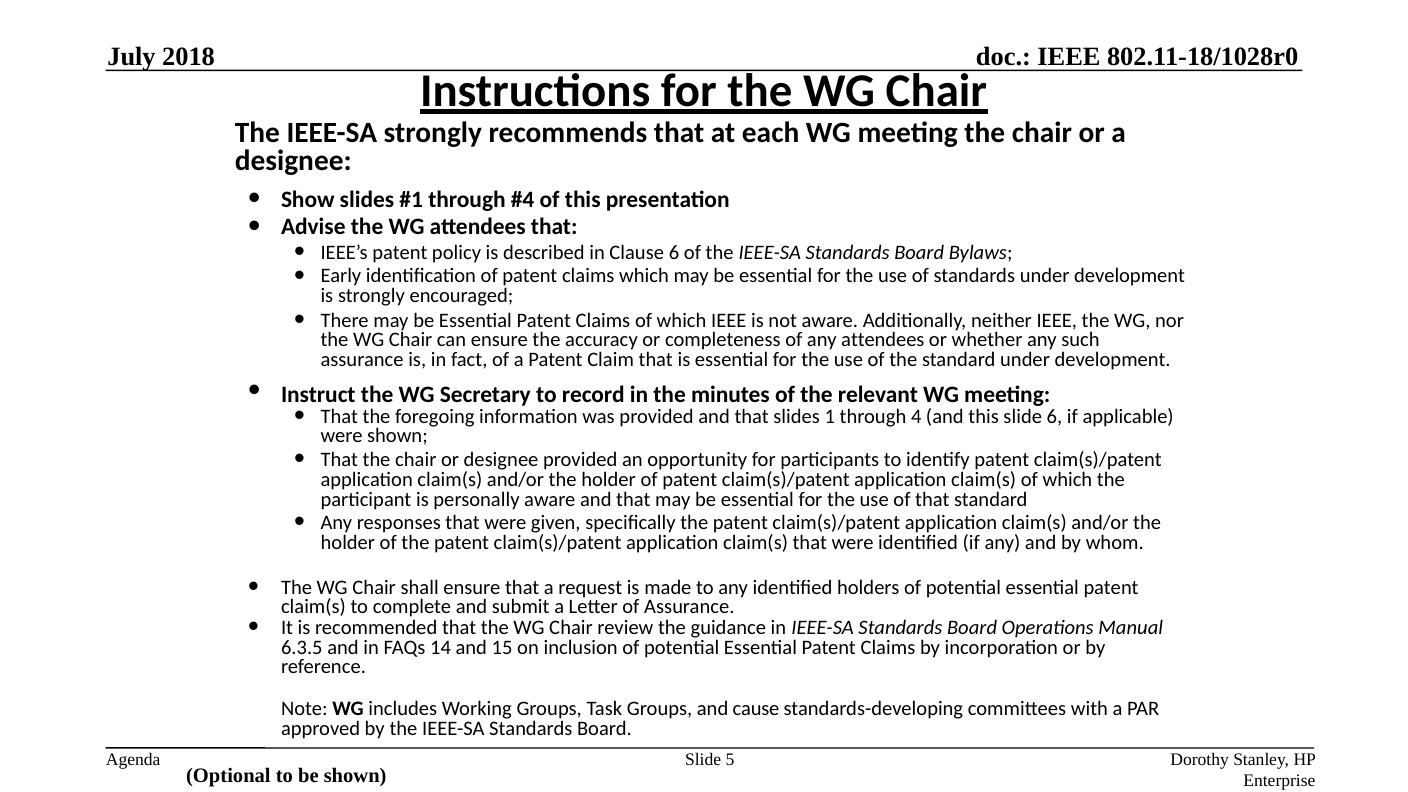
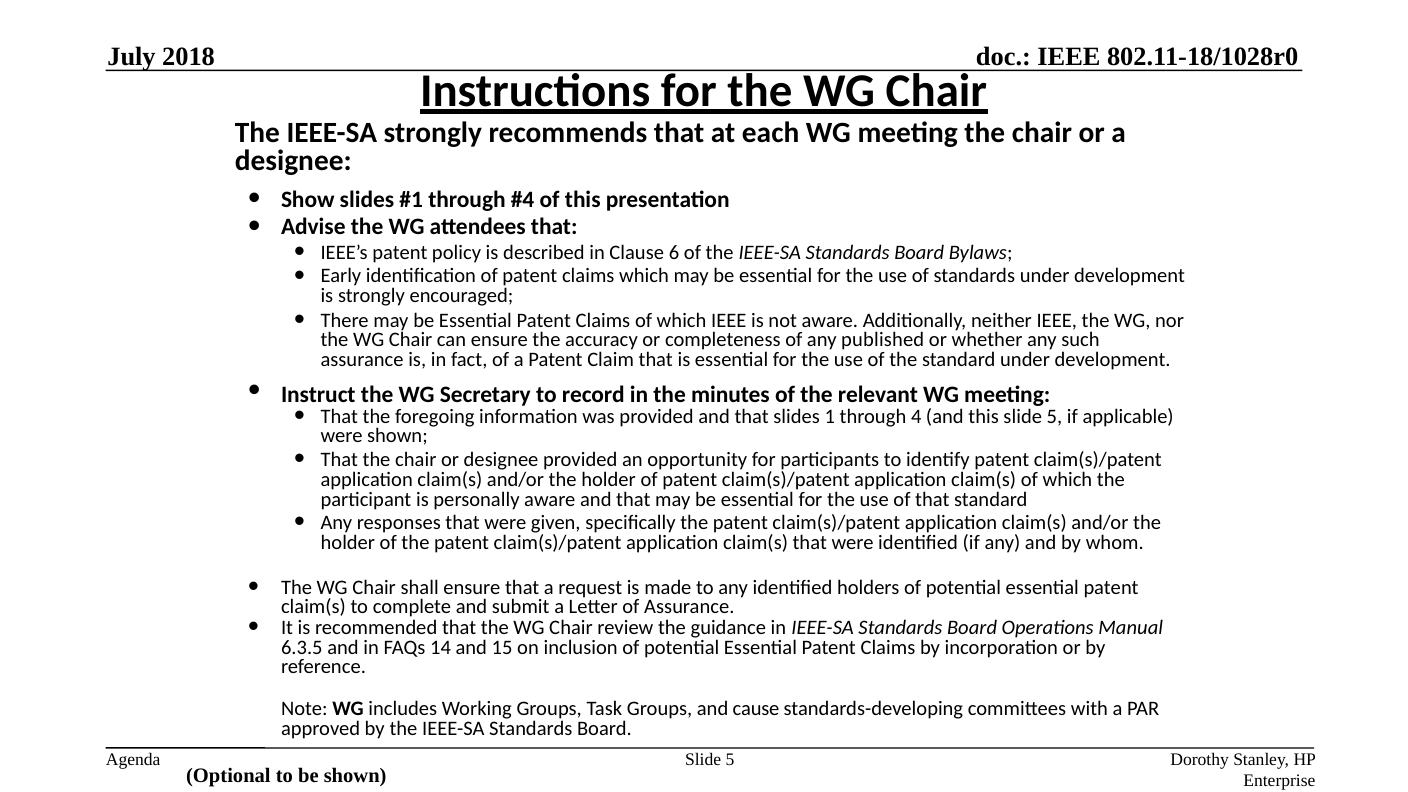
any attendees: attendees -> published (883, 340)
this slide 6: 6 -> 5 (1054, 416)
